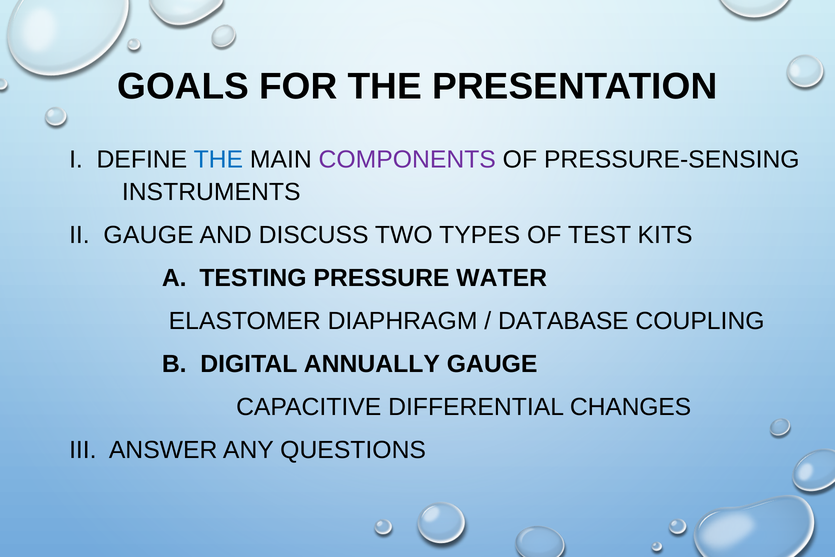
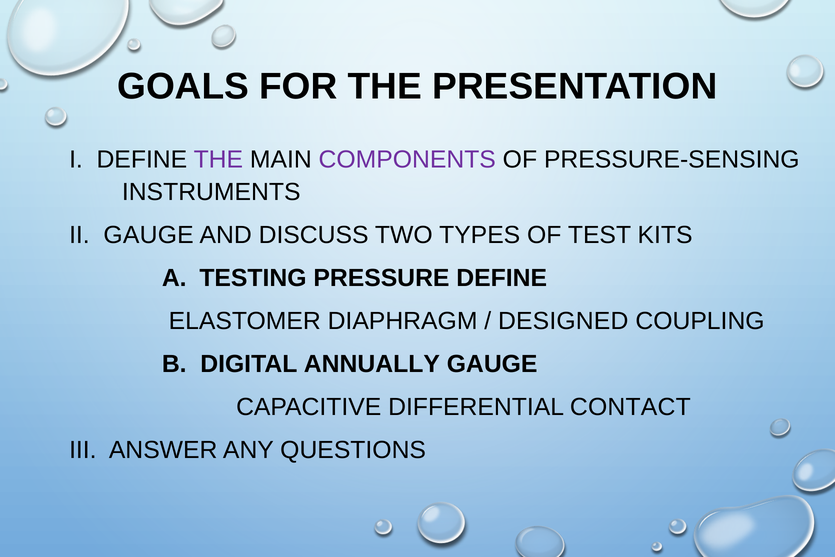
THE colour: blue -> purple (218, 159)
PRESSURE WATER: WATER -> DEFINE (502, 278)
DATABASE: DATABASE -> DESIGNED (563, 321)
CHANGES: CHANGES -> CONTACT (630, 407)
